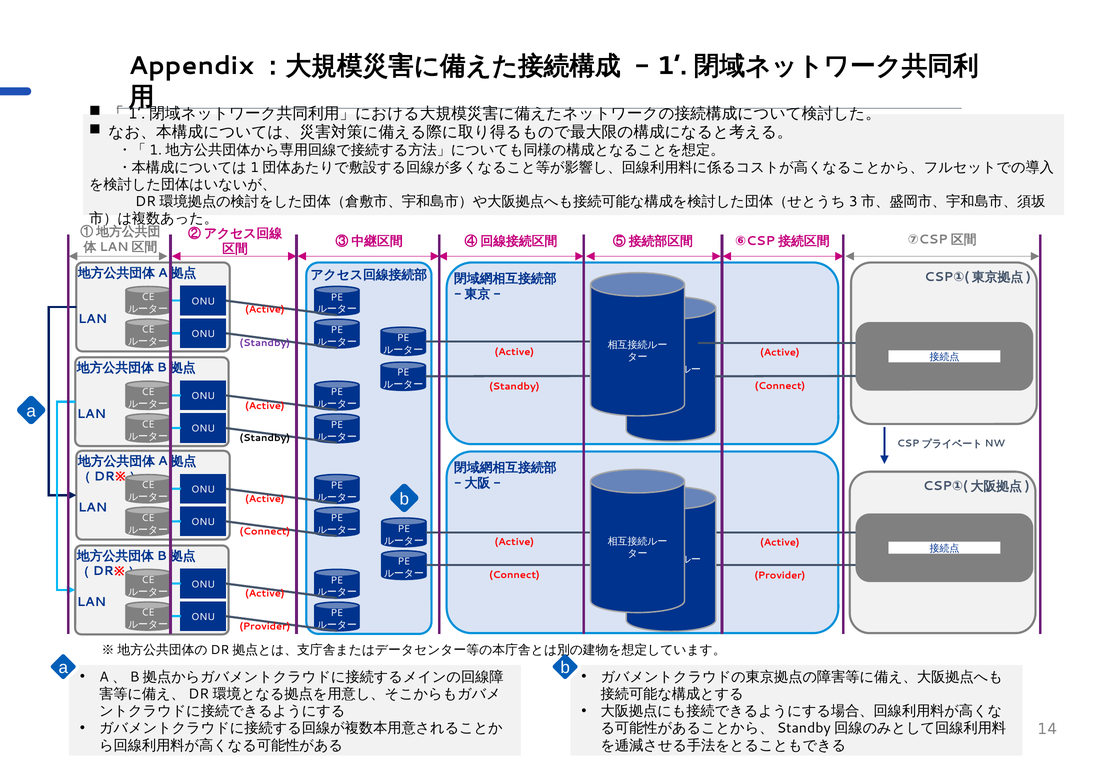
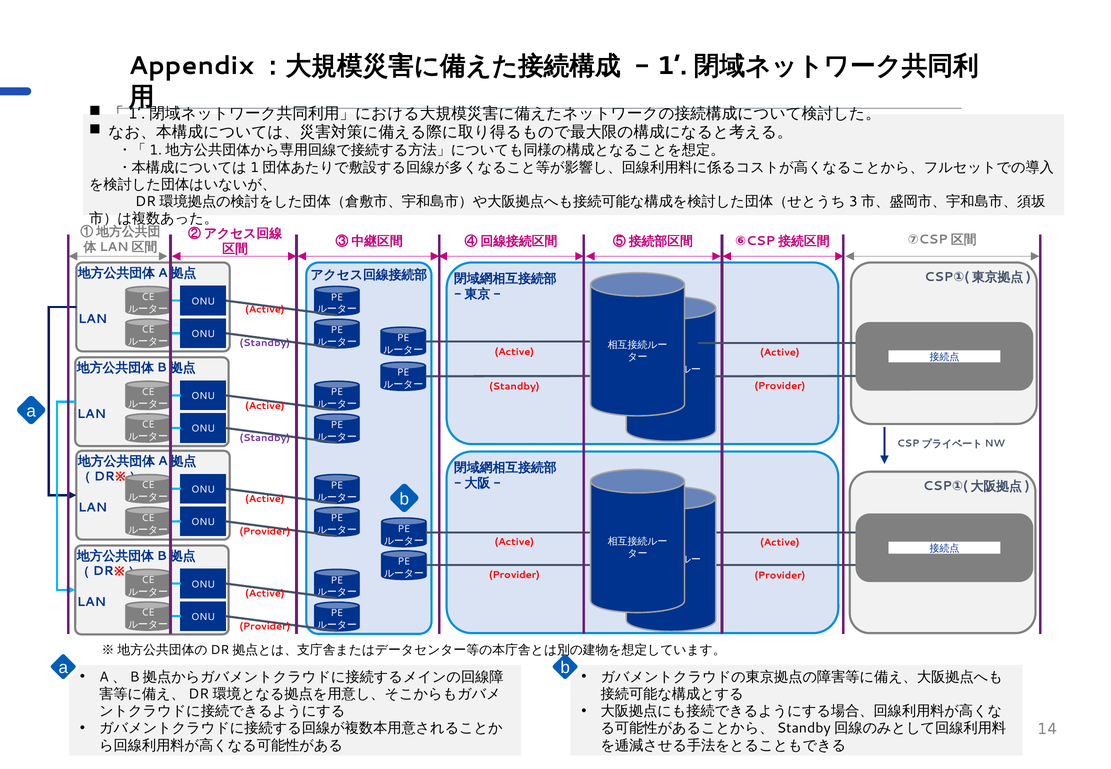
Standby Connect: Connect -> Provider (780, 386)
Standby colour: black -> purple (265, 438)
Connect: Connect -> Provider (265, 532)
Connect: Connect -> Provider (514, 575)
